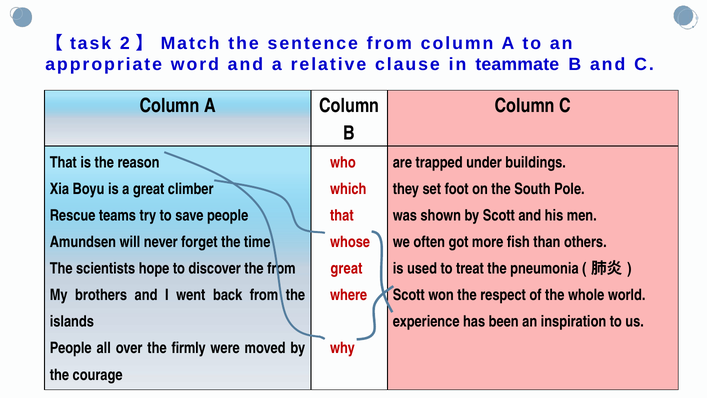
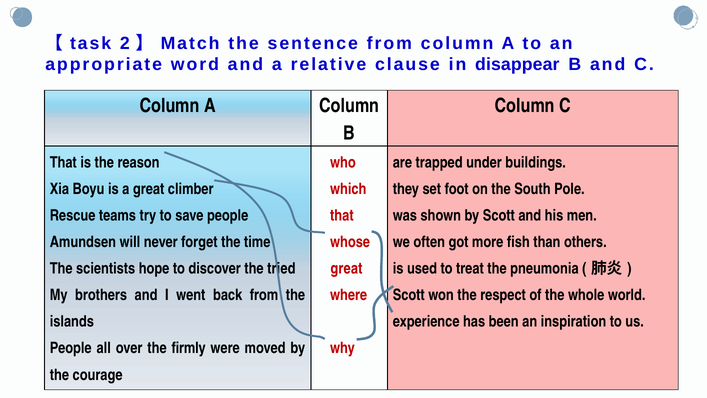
teammate: teammate -> disappear (517, 64)
the from: from -> tried (281, 268)
